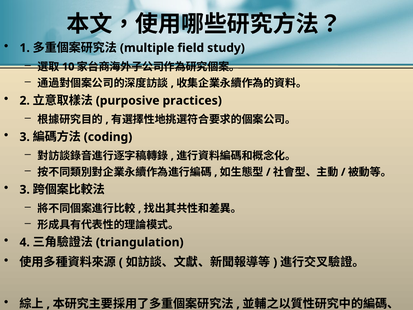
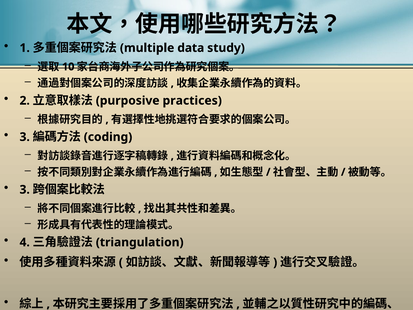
field: field -> data (191, 48)
